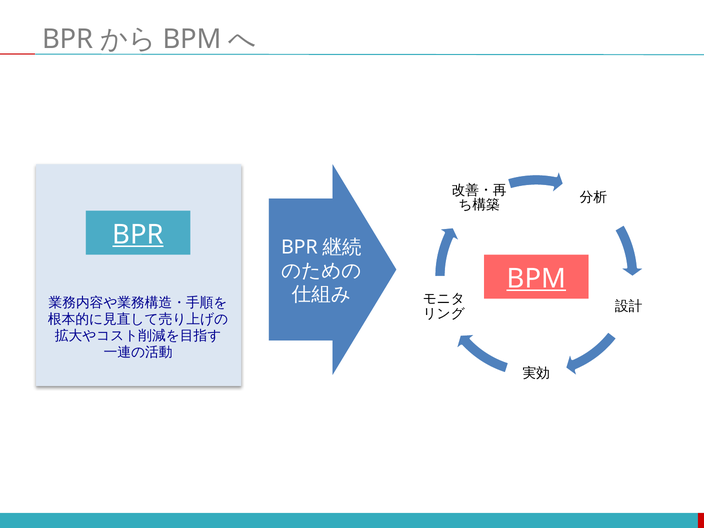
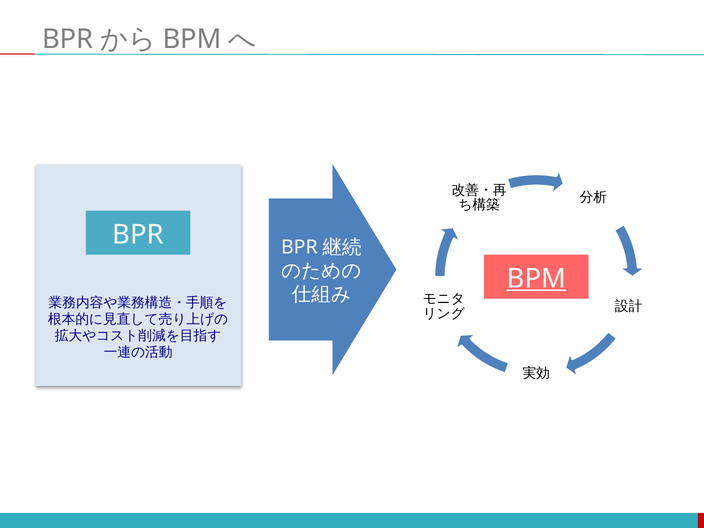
BPR underline: present -> none (138, 235)
